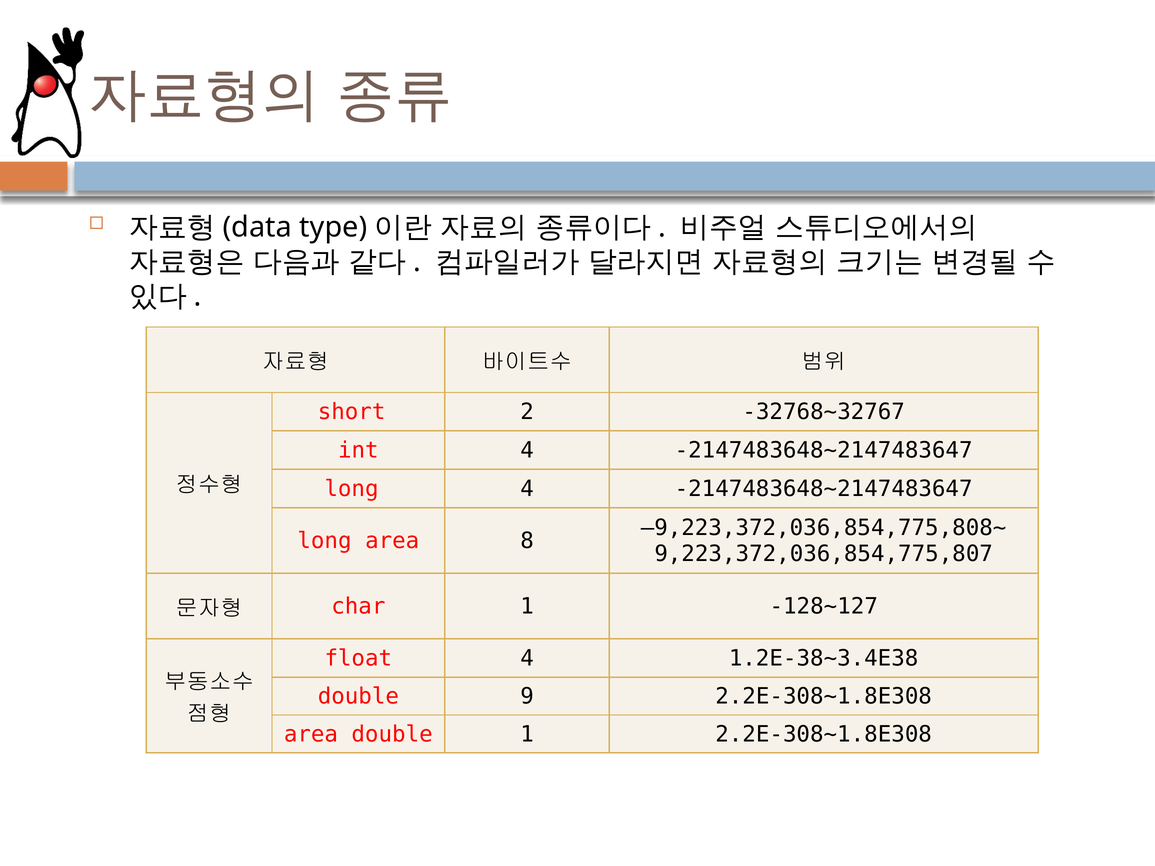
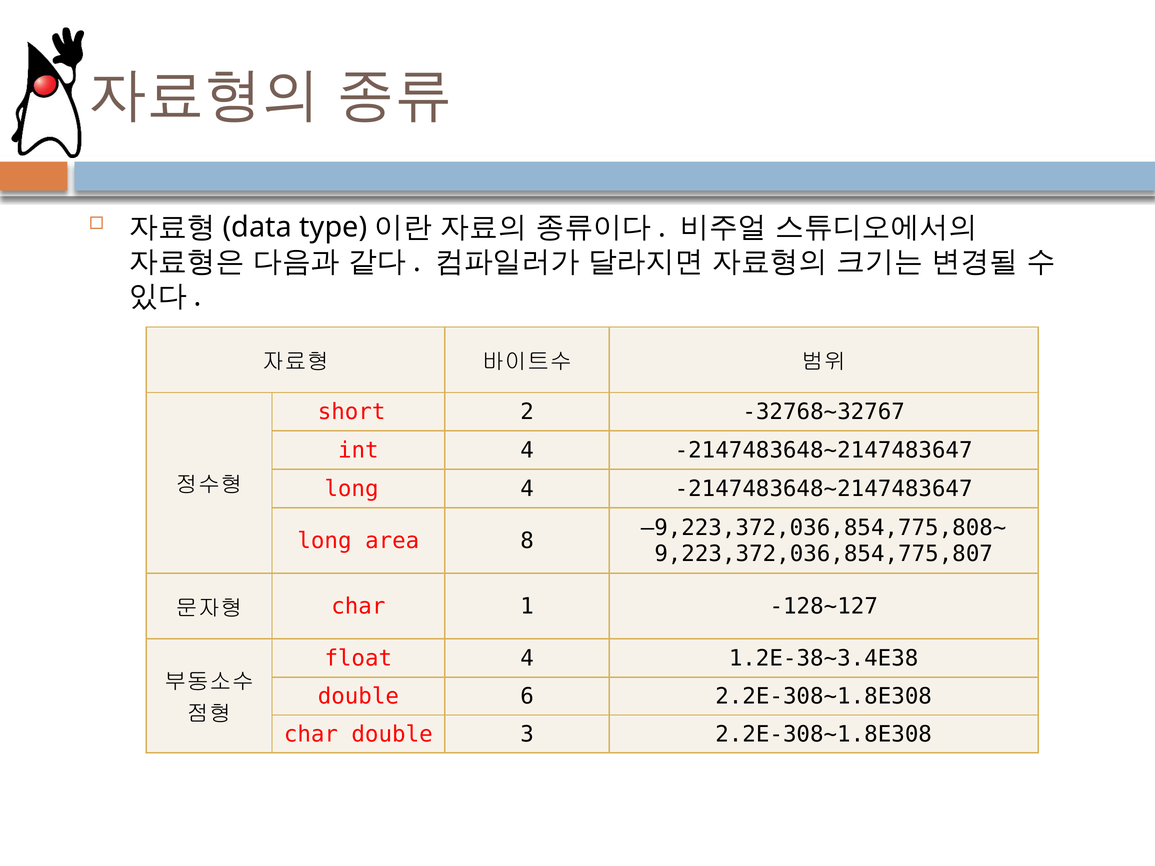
9: 9 -> 6 (527, 697)
area: area -> char (311, 734)
double 1: 1 -> 3 (527, 734)
